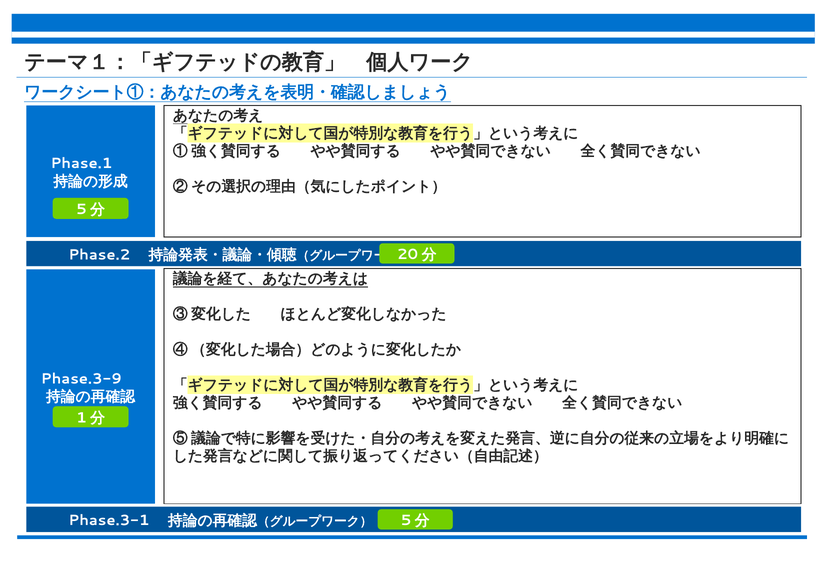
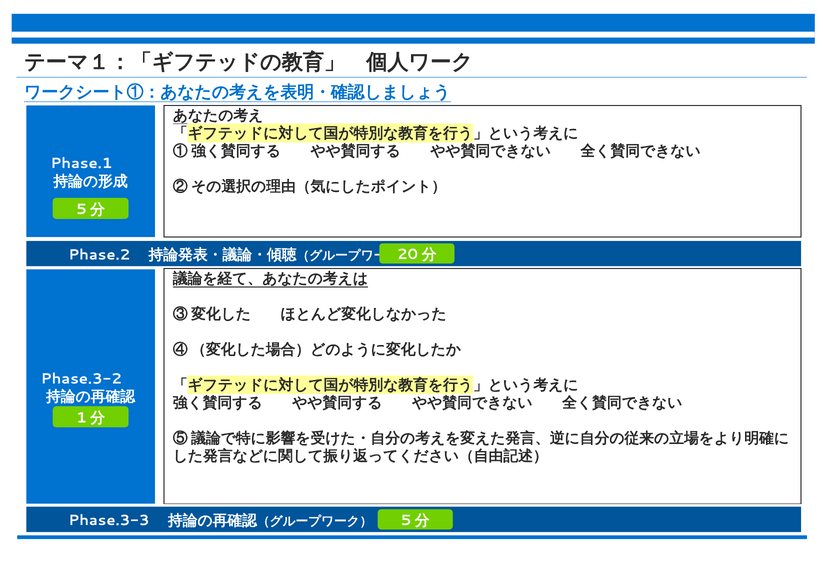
Phase.3-9: Phase.3-9 -> Phase.3-2 (81, 378)
Phase.3-1: Phase.3-1 -> Phase.3-3 (109, 520)
